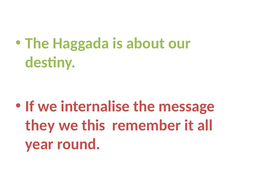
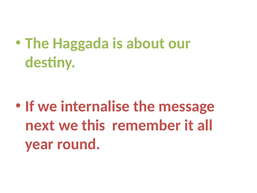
they: they -> next (40, 125)
